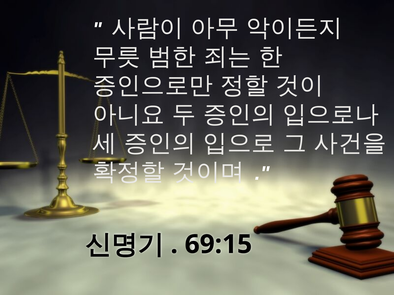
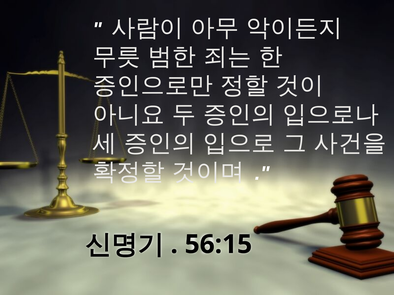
69:15: 69:15 -> 56:15 (218, 245)
